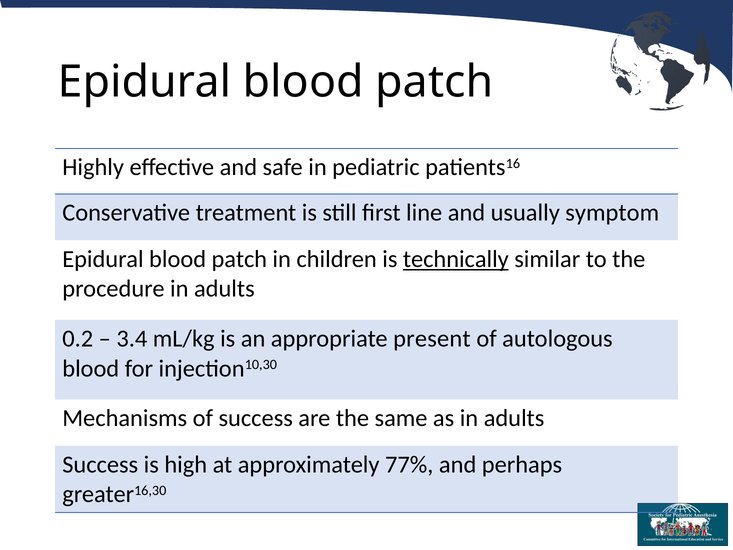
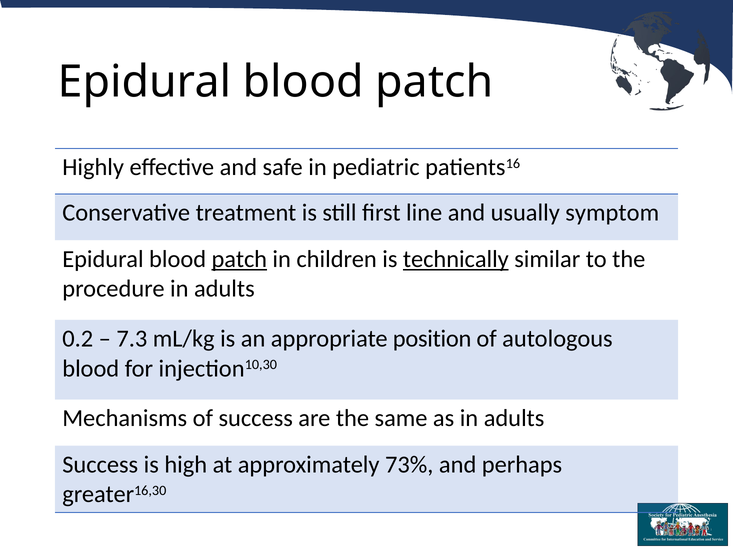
patch underline: none -> present (239, 259)
3.4: 3.4 -> 7.3 (132, 339)
present: present -> position (432, 339)
77%: 77% -> 73% (409, 464)
